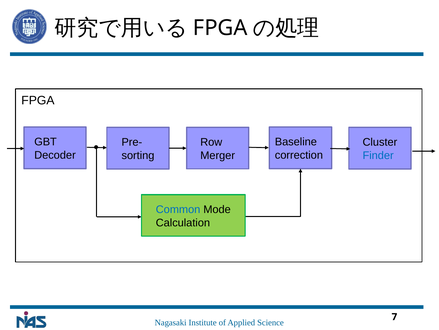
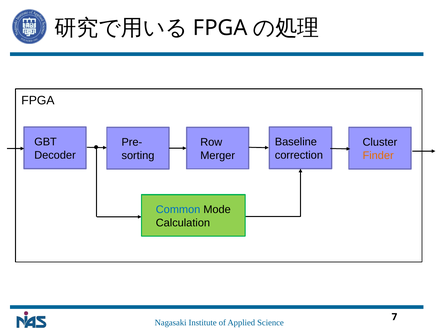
Finder colour: blue -> orange (378, 155)
